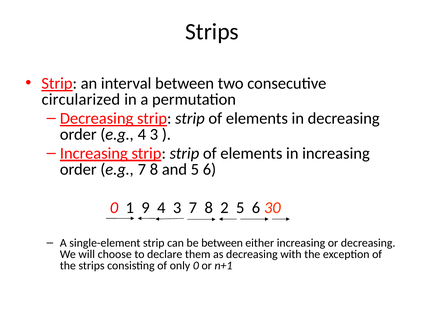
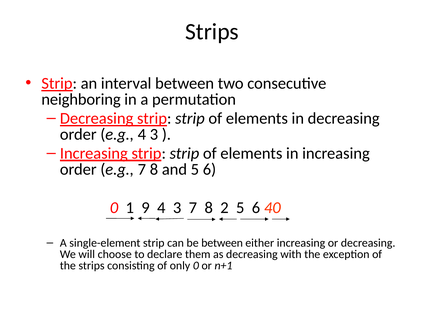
circularized: circularized -> neighboring (81, 99)
30: 30 -> 40 (272, 208)
